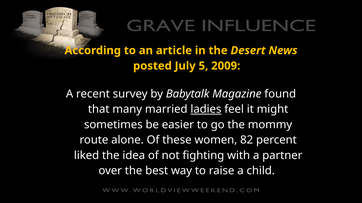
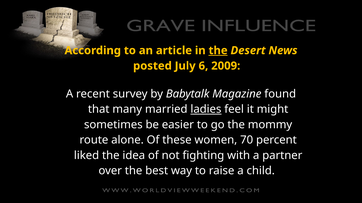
the underline: none -> present (218, 51)
5: 5 -> 6 (203, 66)
82: 82 -> 70 (247, 140)
